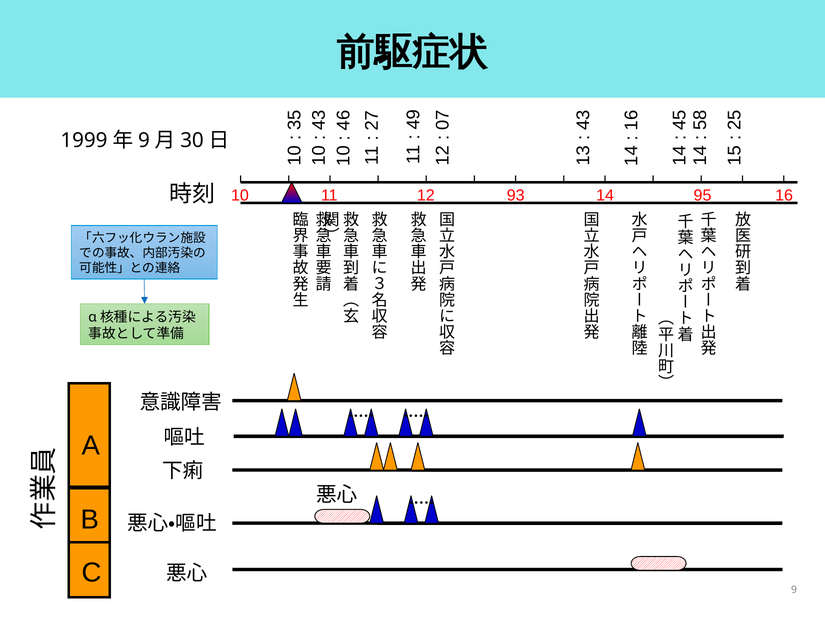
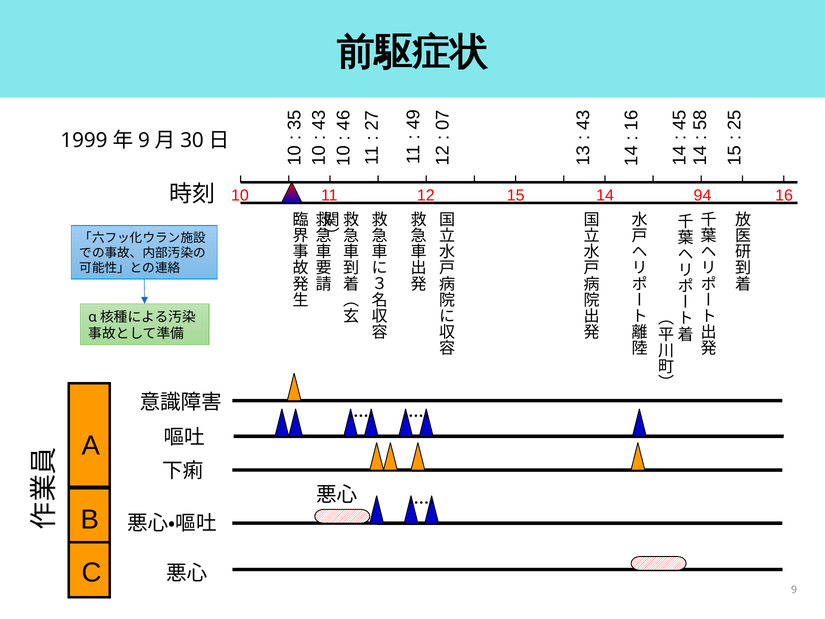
93: 93 -> 15 (516, 196)
95: 95 -> 94 (703, 196)
